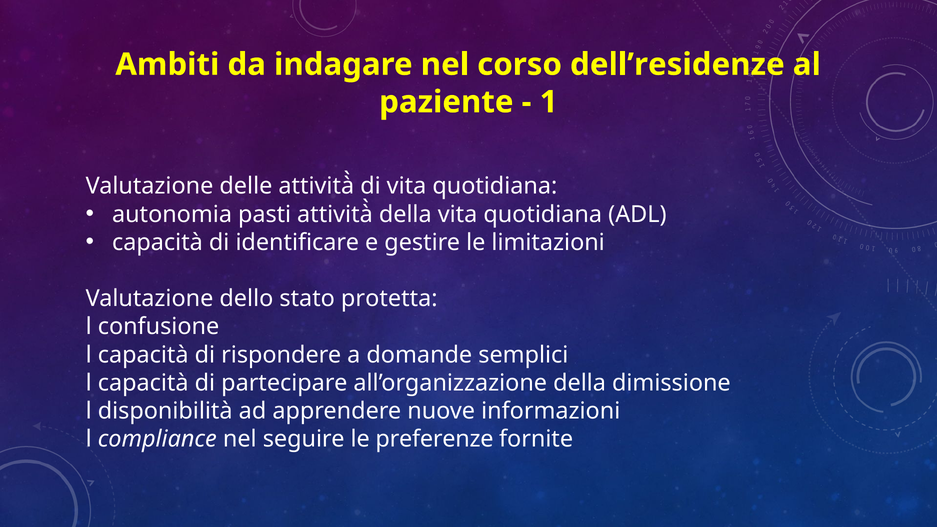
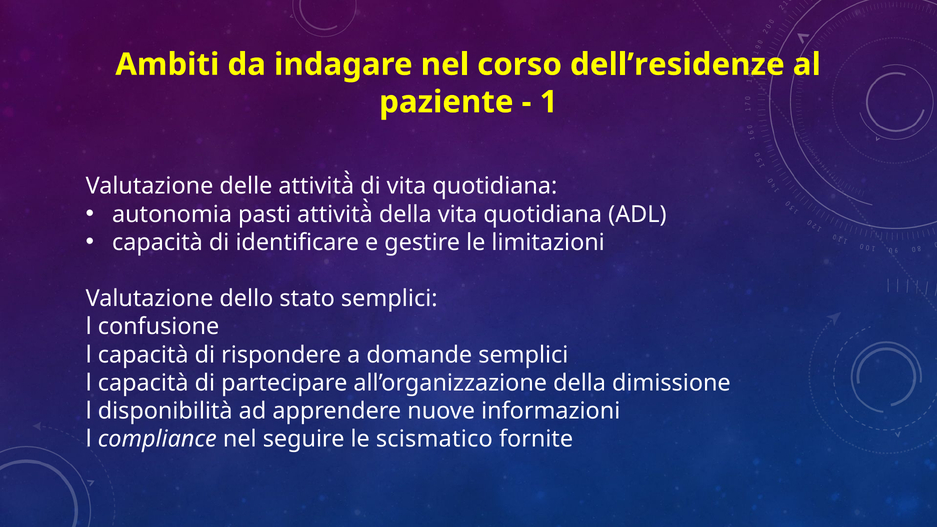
stato protetta: protetta -> semplici (389, 299)
preferenze: preferenze -> scismatico (434, 439)
